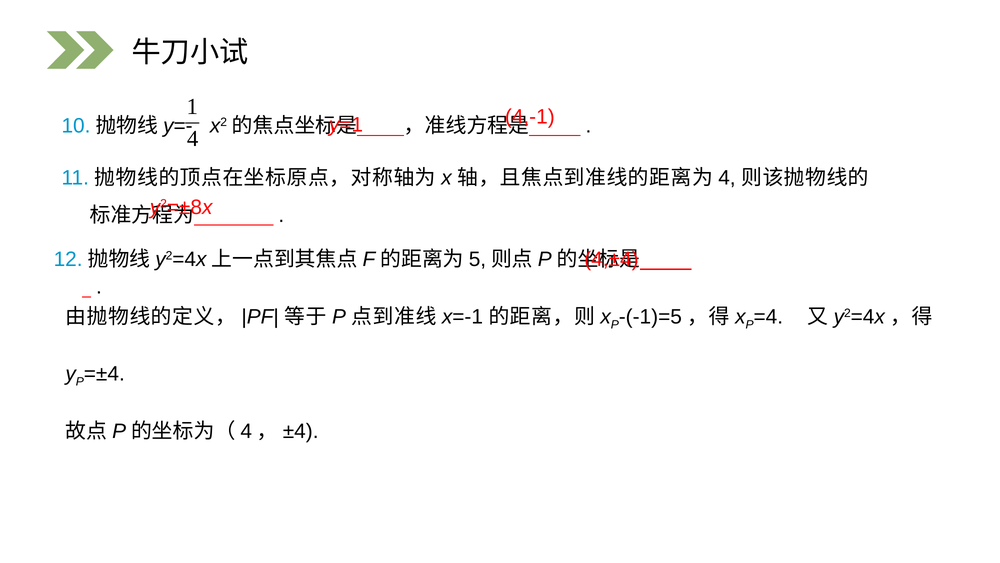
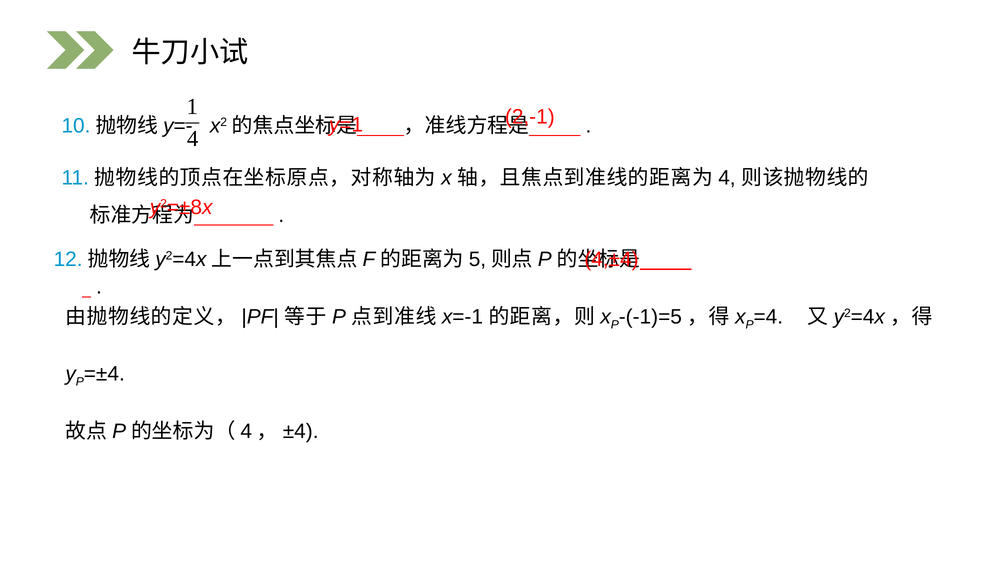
4,-1: 4,-1 -> 2,-1 (530, 117)
